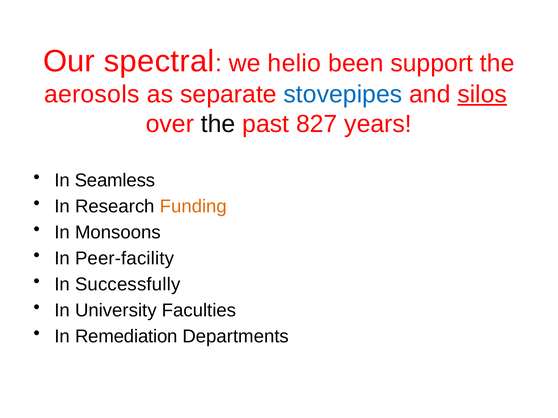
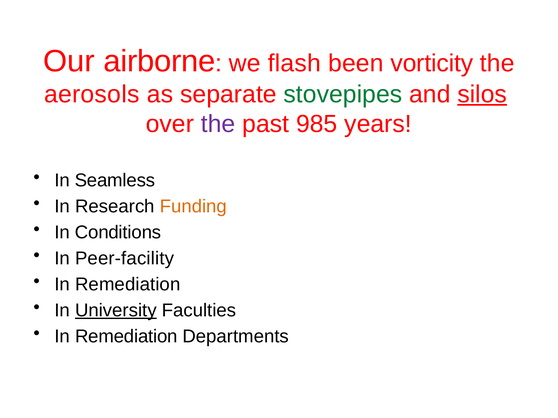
spectral: spectral -> airborne (159, 61)
helio: helio -> flash (294, 63)
support: support -> vorticity (432, 63)
stovepipes colour: blue -> green (343, 94)
the colour: black -> purple (218, 124)
827: 827 -> 985 (317, 124)
Monsoons: Monsoons -> Conditions (118, 233)
Successfully: Successfully -> Remediation (128, 285)
University underline: none -> present (116, 311)
